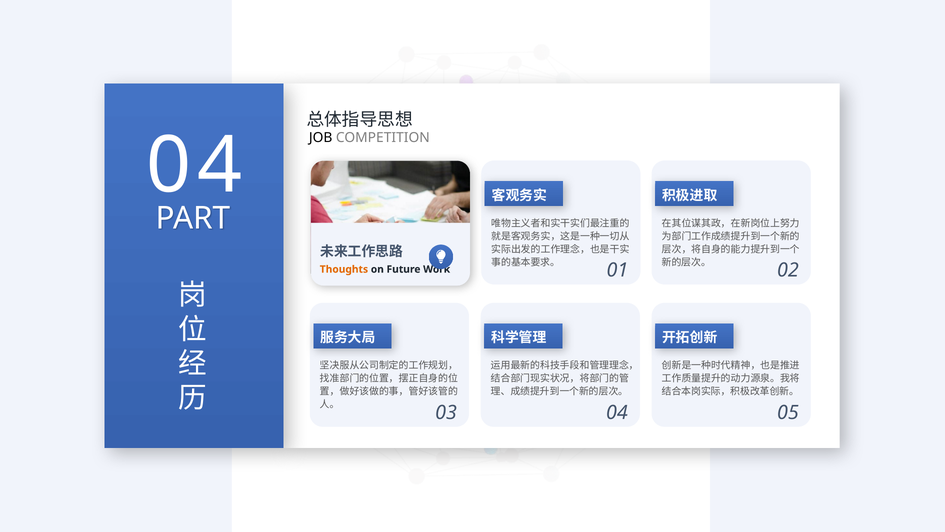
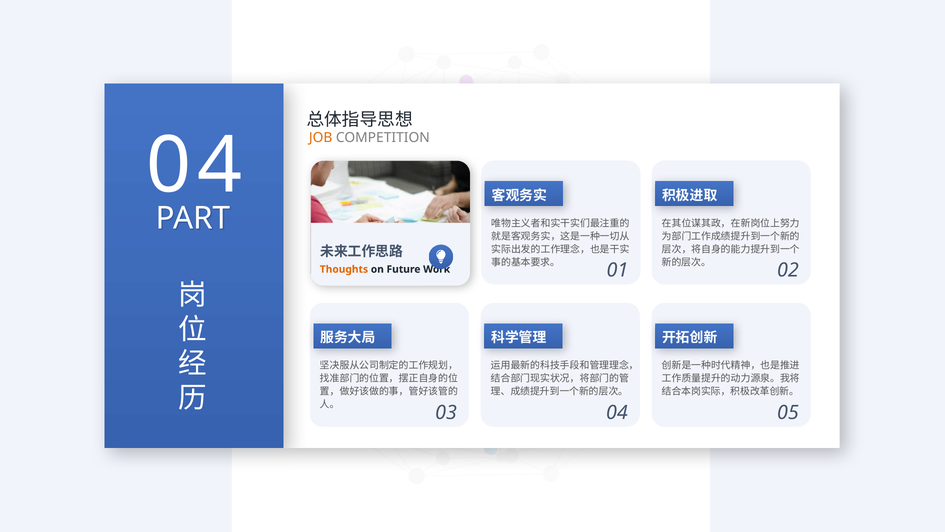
JOB colour: black -> orange (321, 138)
